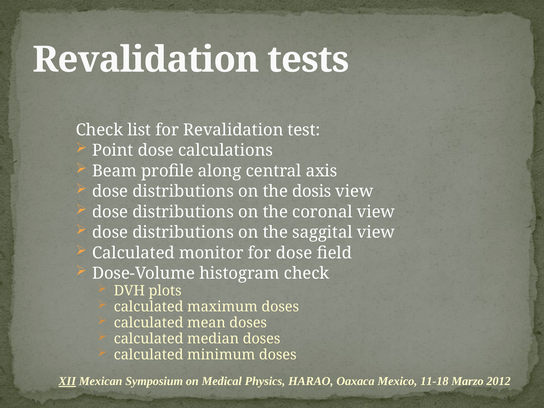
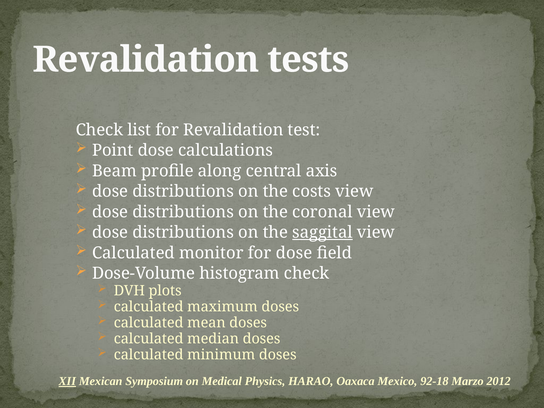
dosis: dosis -> costs (312, 191)
saggital underline: none -> present (322, 232)
11-18: 11-18 -> 92-18 (434, 381)
